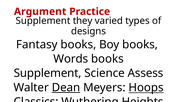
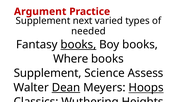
they: they -> next (83, 21)
designs: designs -> needed (88, 31)
books underline: none -> present (78, 44)
Words: Words -> Where (71, 59)
